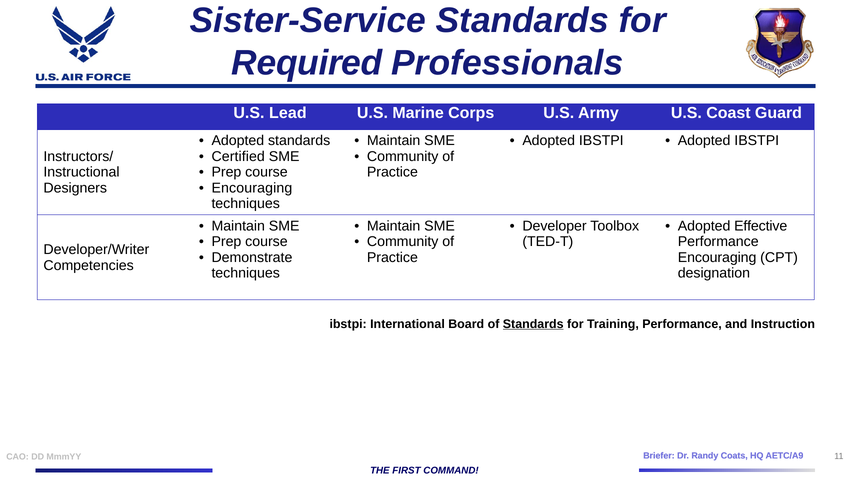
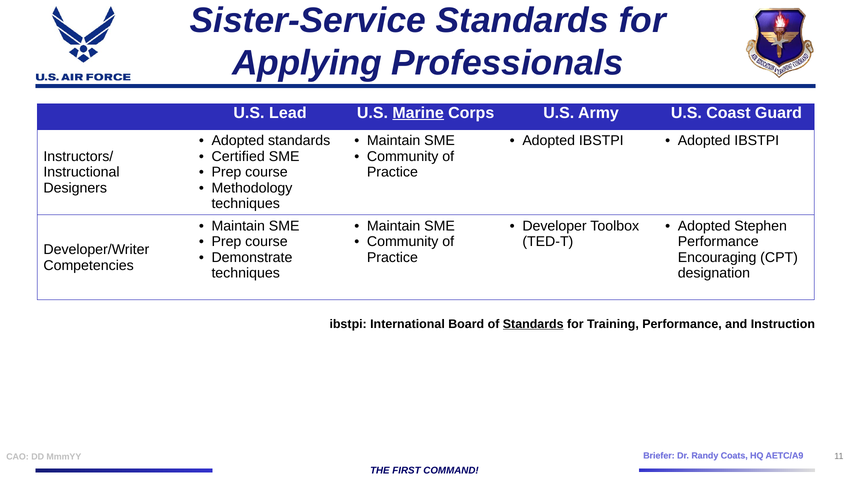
Required: Required -> Applying (307, 63)
Marine underline: none -> present (418, 113)
Encouraging: Encouraging -> Methodology (252, 188)
Effective: Effective -> Stephen (761, 226)
